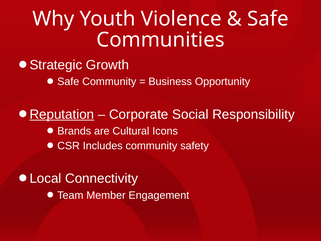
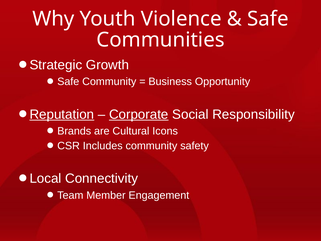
Corporate underline: none -> present (139, 114)
